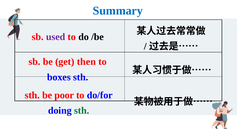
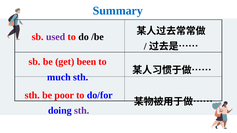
then: then -> been (86, 62)
boxes: boxes -> much (59, 77)
sth colour: green -> purple (82, 111)
